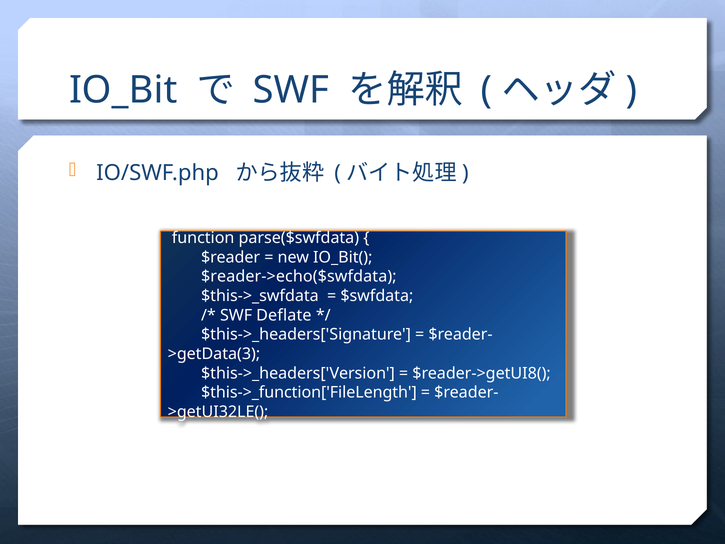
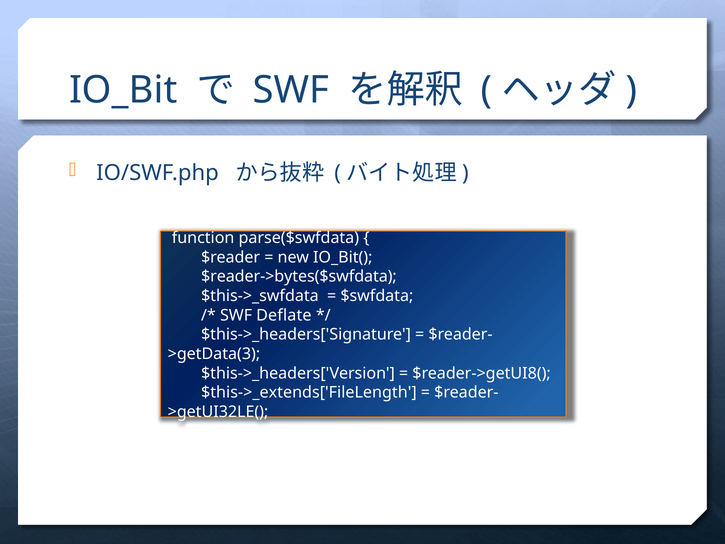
$reader->echo($swfdata: $reader->echo($swfdata -> $reader->bytes($swfdata (299, 276)
$this->_function['FileLength: $this->_function['FileLength -> $this->_extends['FileLength (309, 392)
